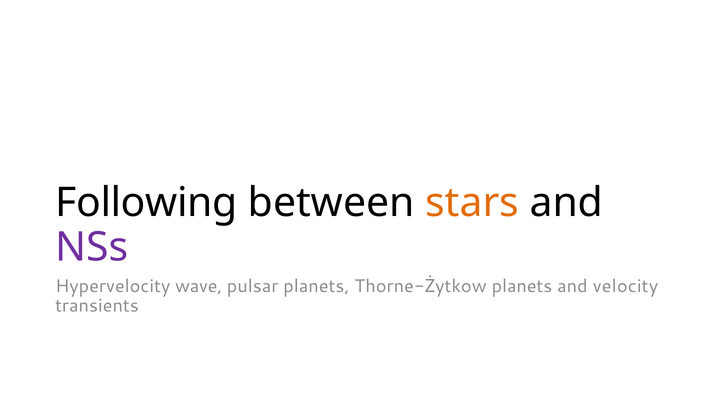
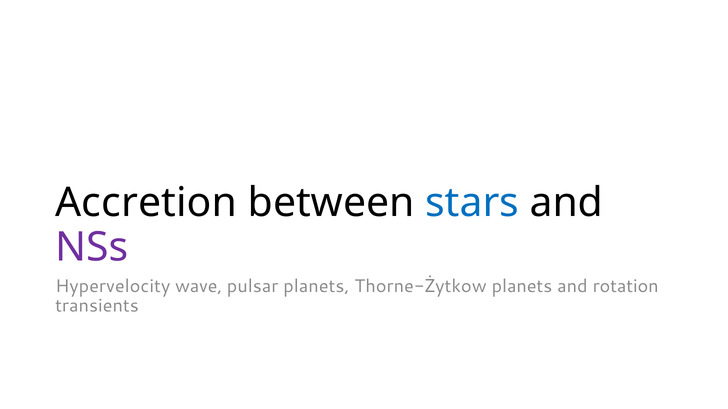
Following: Following -> Accretion (146, 203)
stars colour: orange -> blue (472, 203)
velocity: velocity -> rotation (626, 287)
